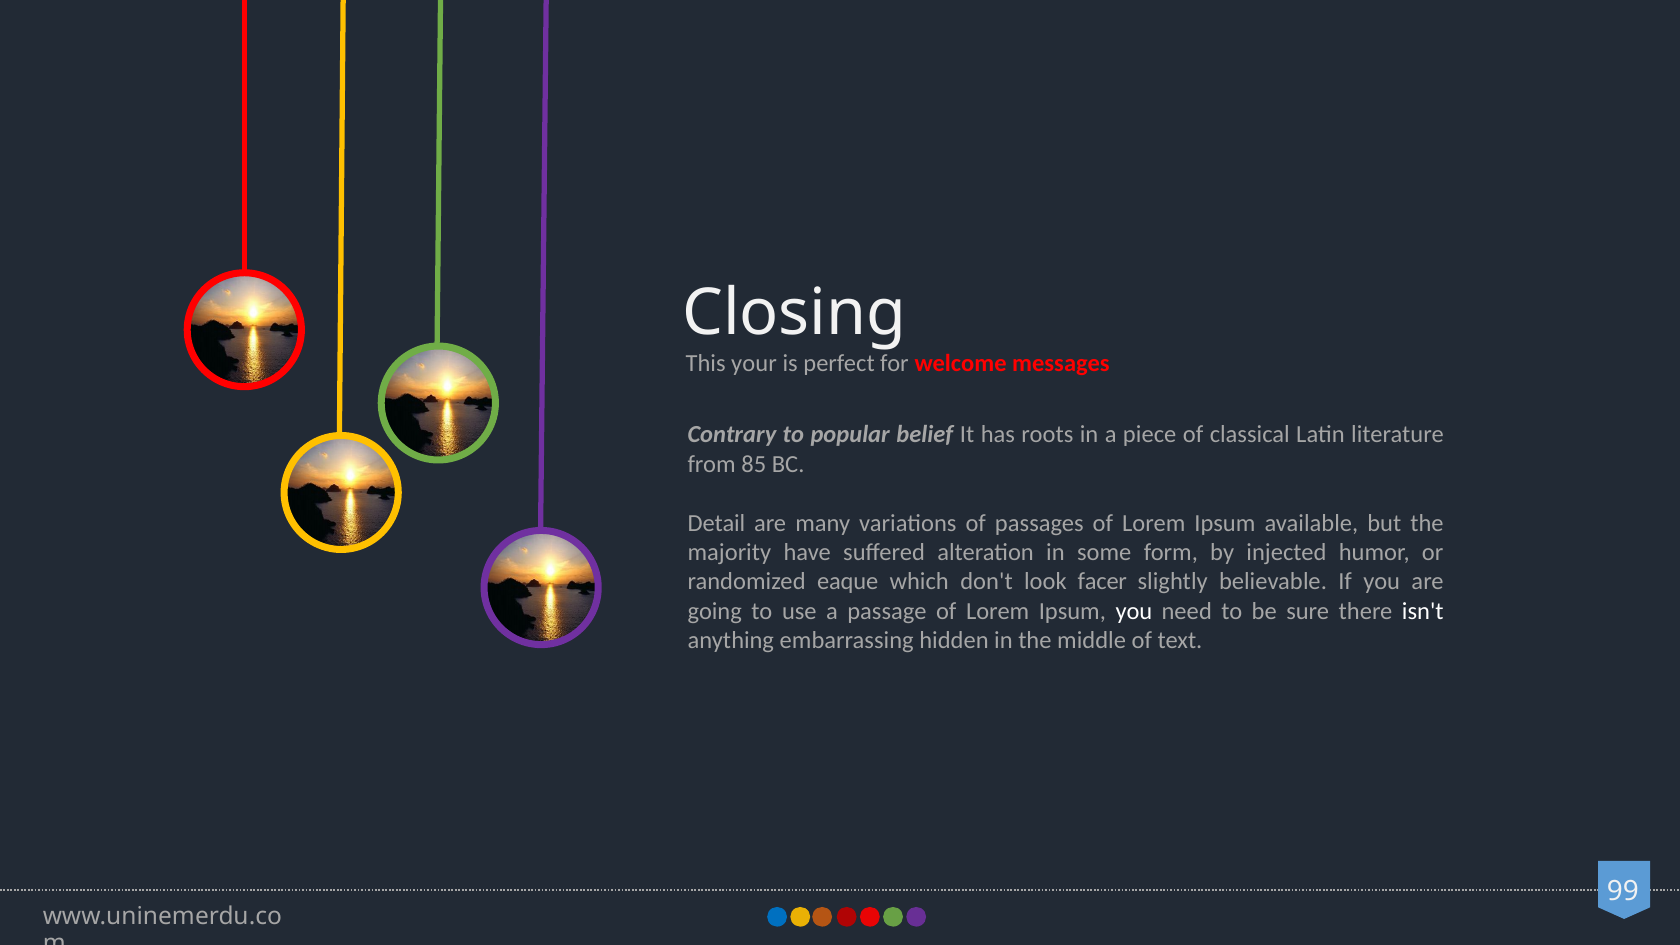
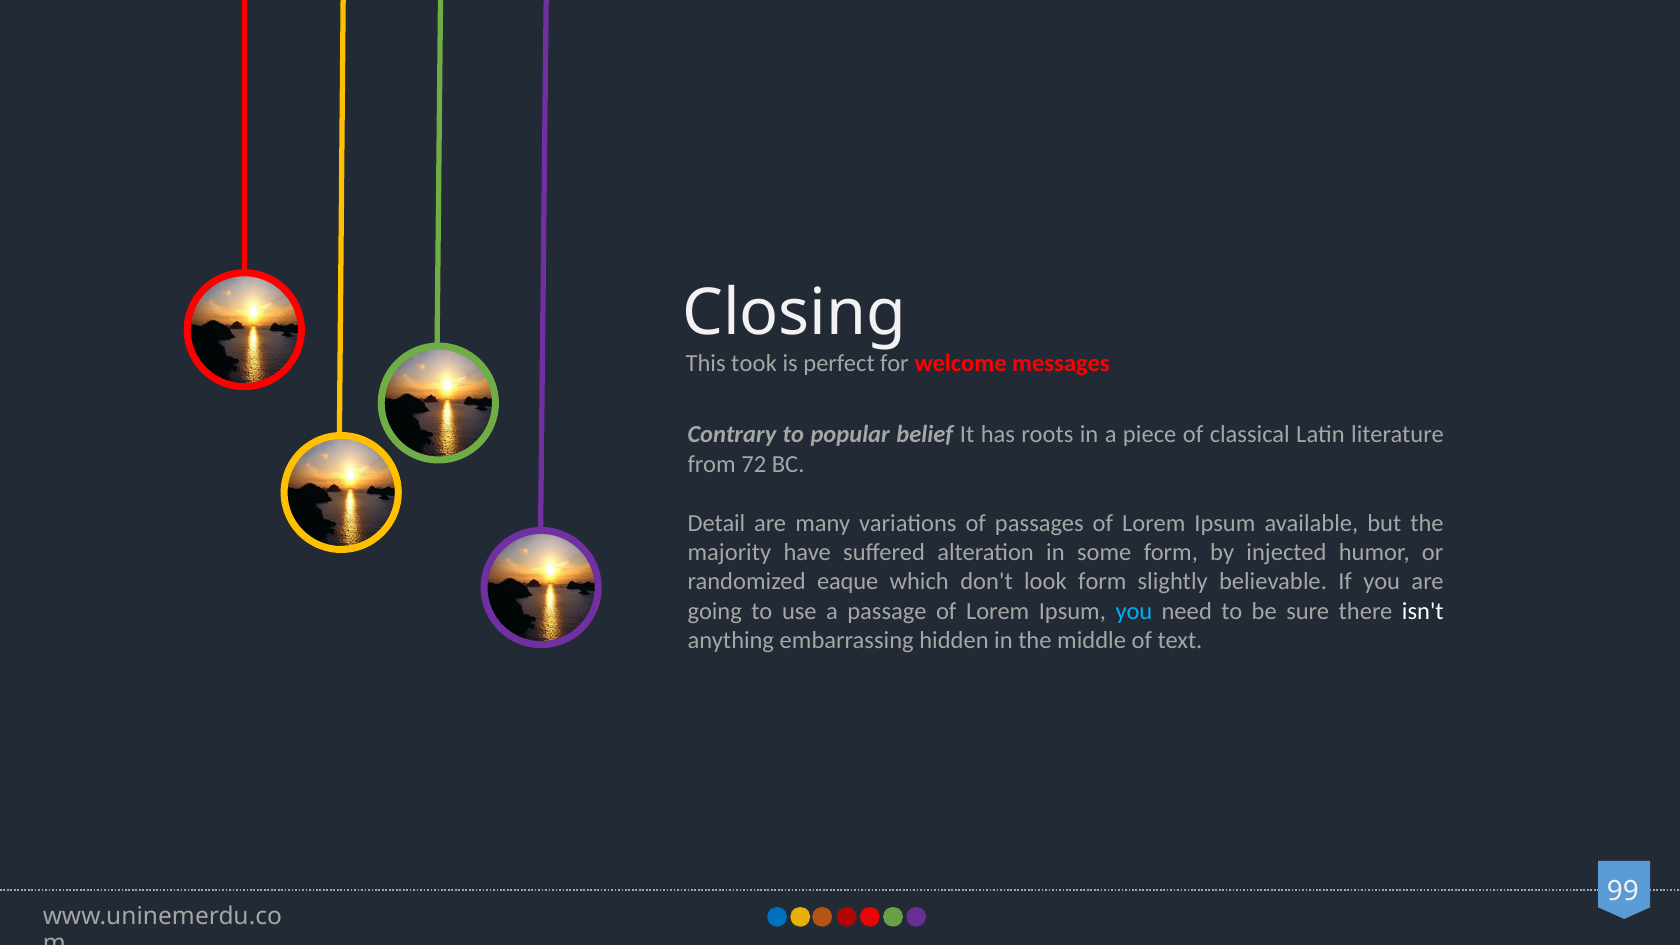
your: your -> took (754, 364)
85: 85 -> 72 (754, 464)
look facer: facer -> form (1102, 582)
you colour: white -> light blue (1134, 611)
